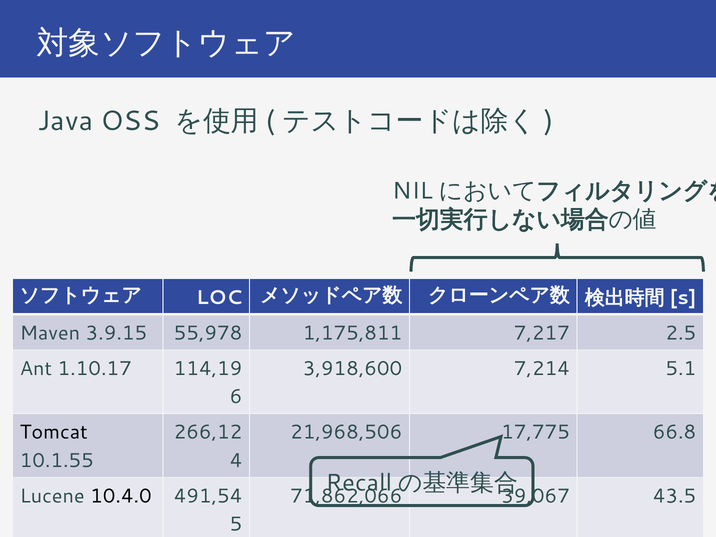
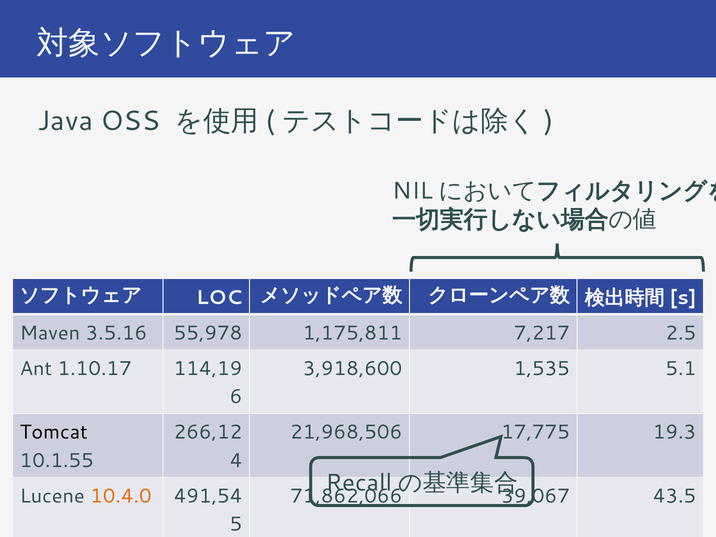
3.9.15: 3.9.15 -> 3.5.16 (116, 333)
7,214: 7,214 -> 1,535 (542, 369)
66.8: 66.8 -> 19.3 (674, 432)
10.4.0 colour: black -> orange (121, 496)
